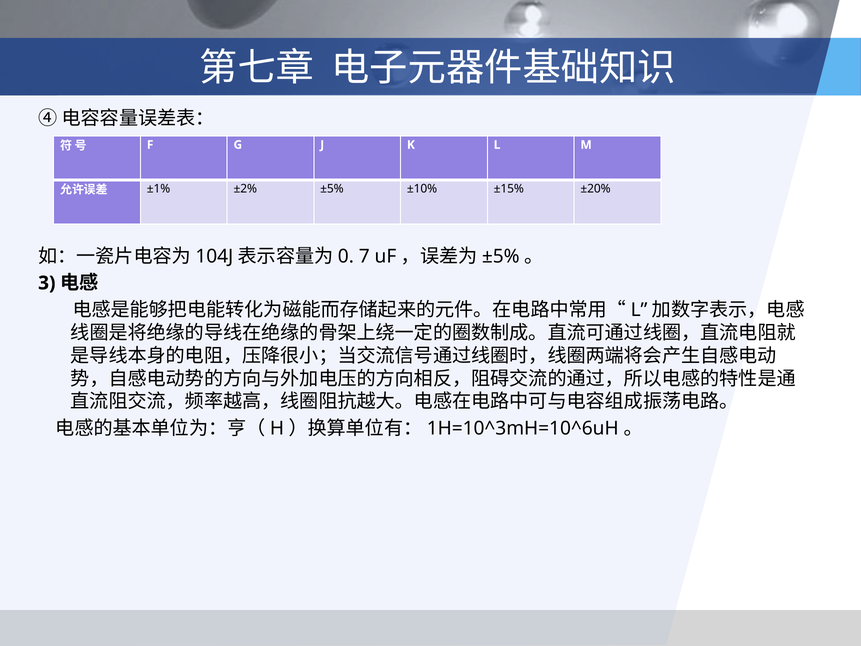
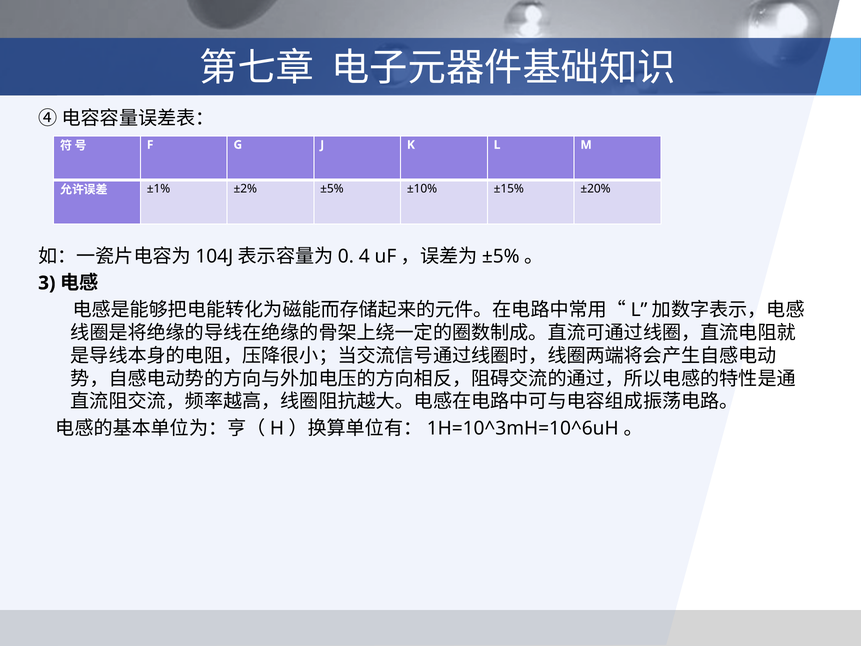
7: 7 -> 4 (364, 256)
